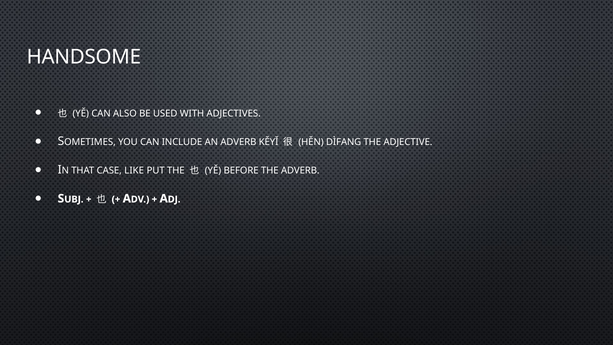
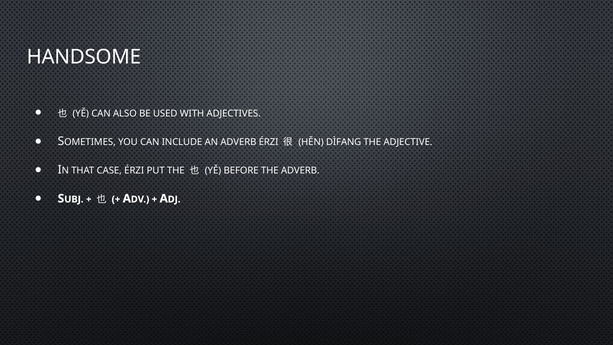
ADVERB KĚYǏ: KĚYǏ -> ÉRZI (269, 142)
CASE LIKE: LIKE -> ÉRZI (134, 171)
